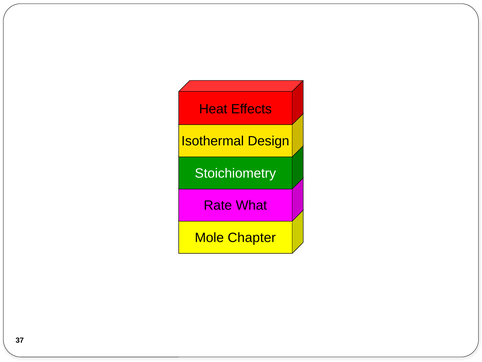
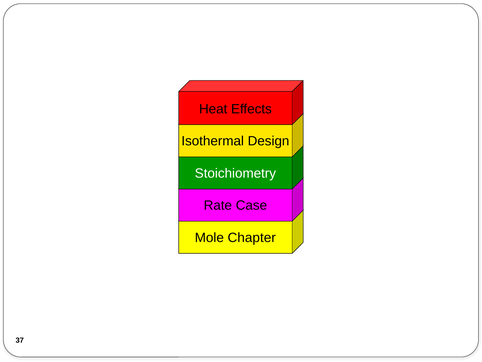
What: What -> Case (251, 205)
